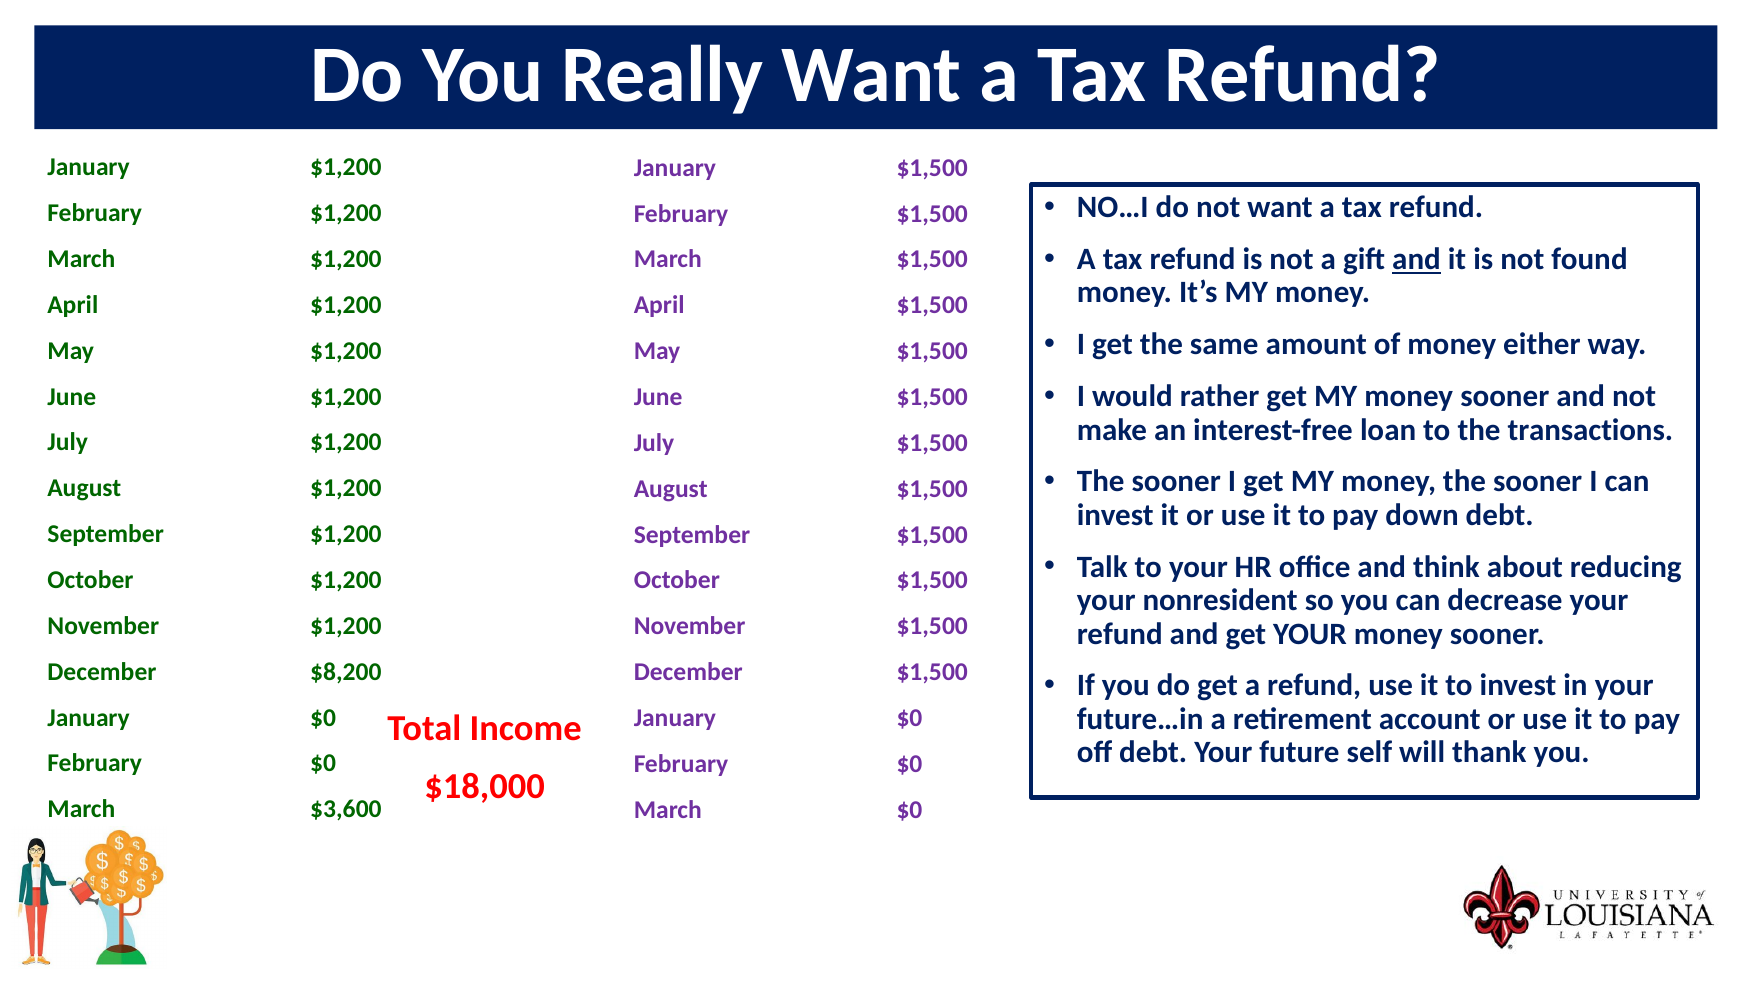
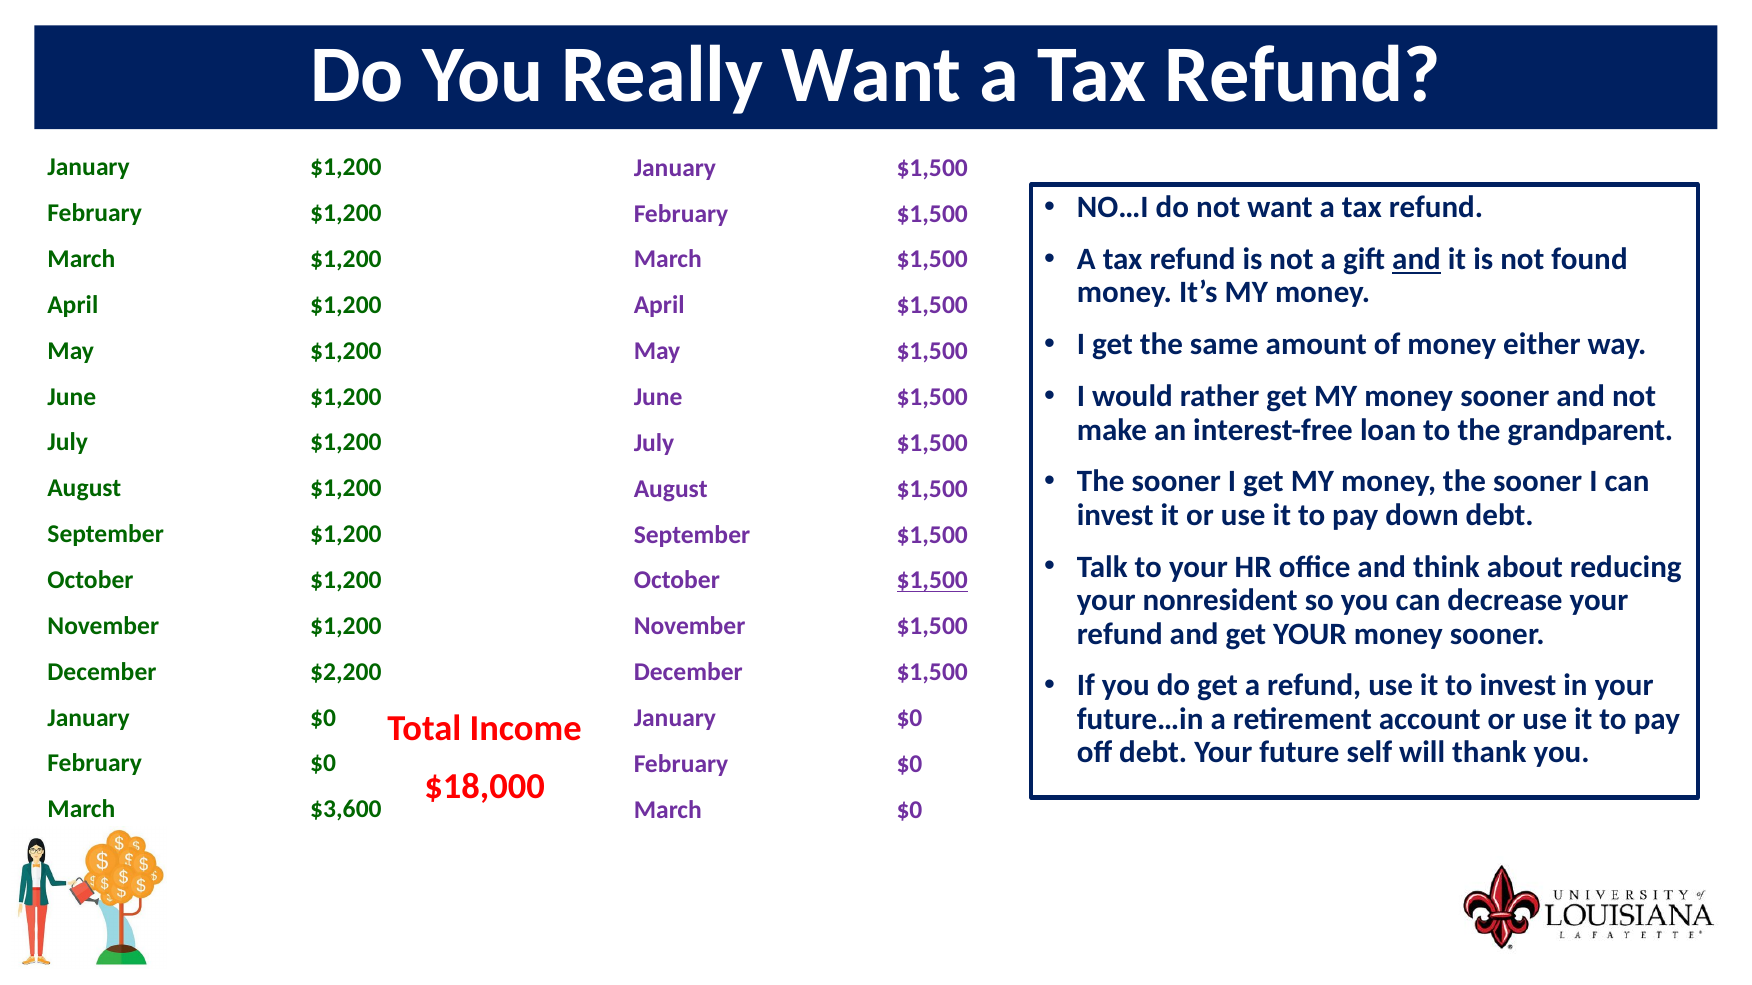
transactions: transactions -> grandparent (1590, 430)
$1,500 underline: none -> present (932, 581)
$8,200: $8,200 -> $2,200 (346, 672)
